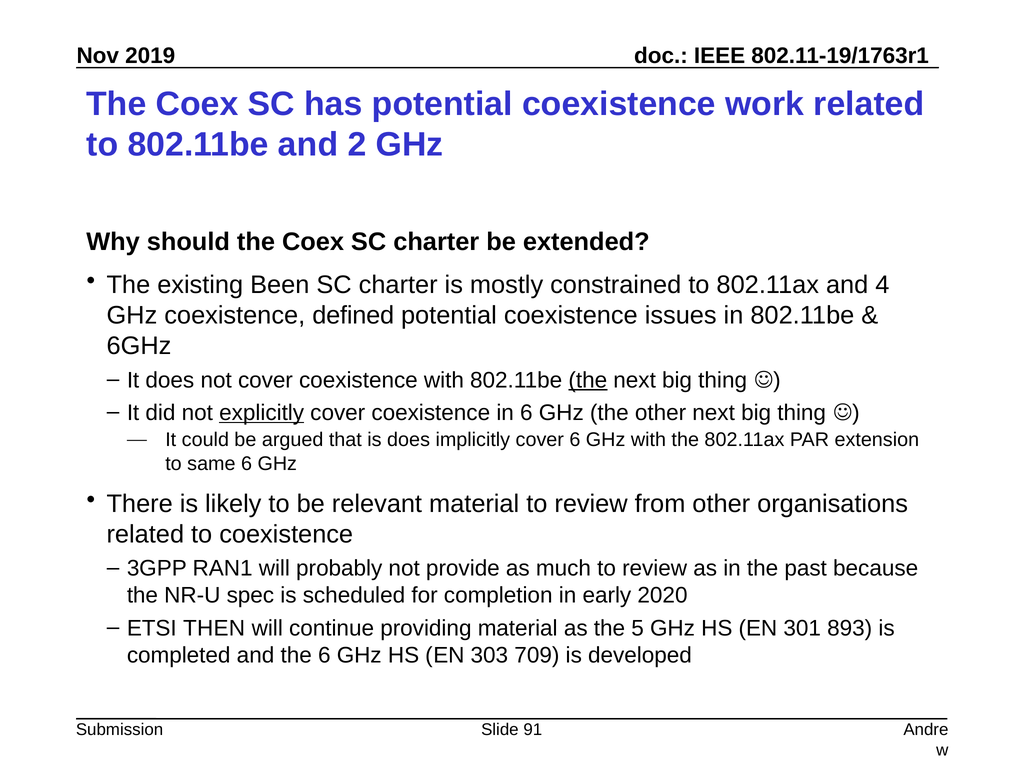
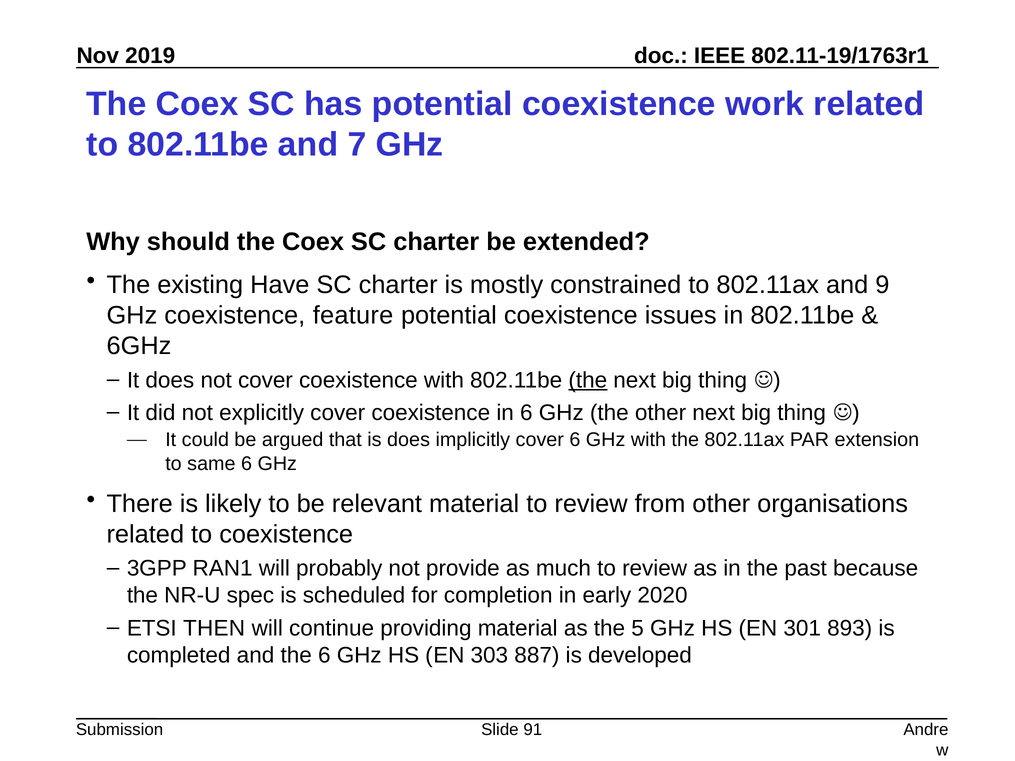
2: 2 -> 7 (357, 145)
Been: Been -> Have (280, 285)
4: 4 -> 9 (882, 285)
defined: defined -> feature (353, 316)
explicitly underline: present -> none (262, 413)
709: 709 -> 887 (537, 655)
